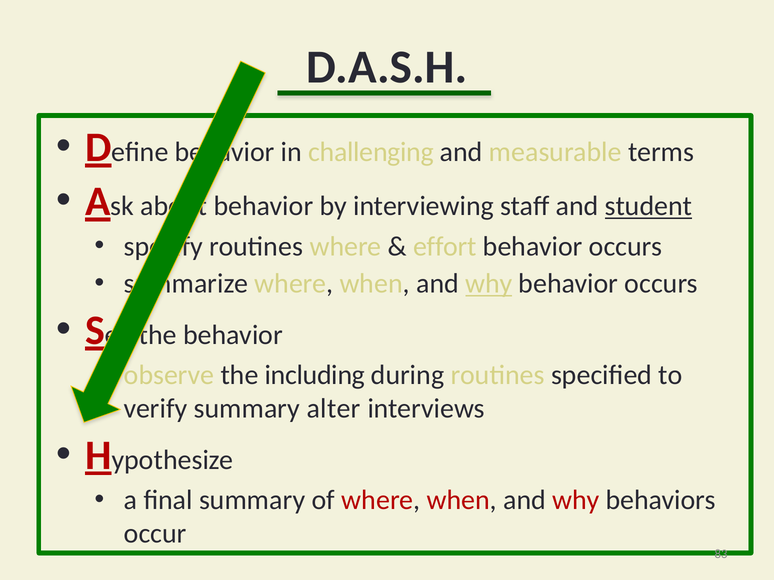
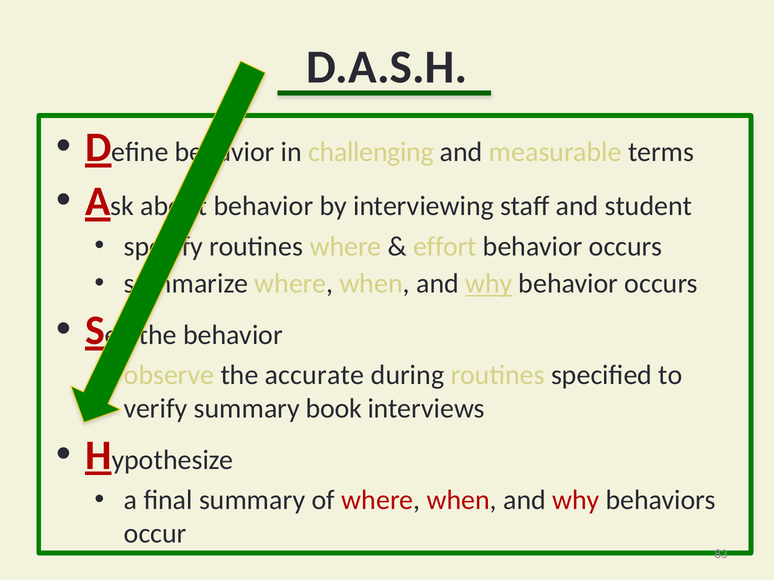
student underline: present -> none (648, 206)
including: including -> accurate (315, 375)
alter: alter -> book (334, 409)
